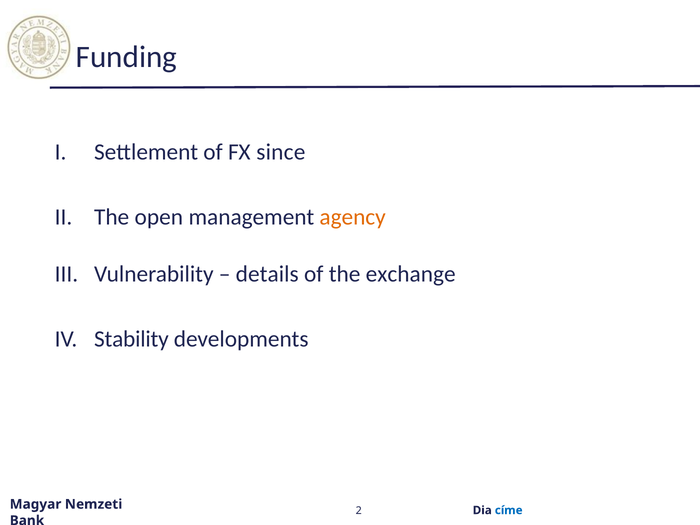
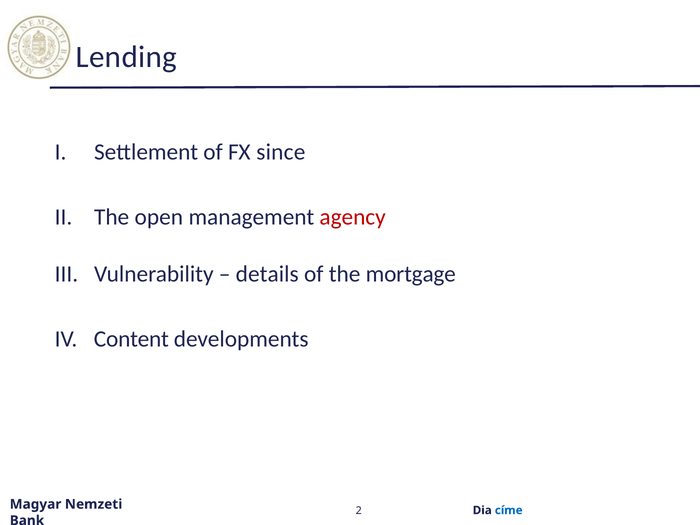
Funding: Funding -> Lending (126, 57)
agency colour: orange -> red (353, 217)
exchange: exchange -> mortgage (411, 274)
Stability: Stability -> Content (131, 339)
